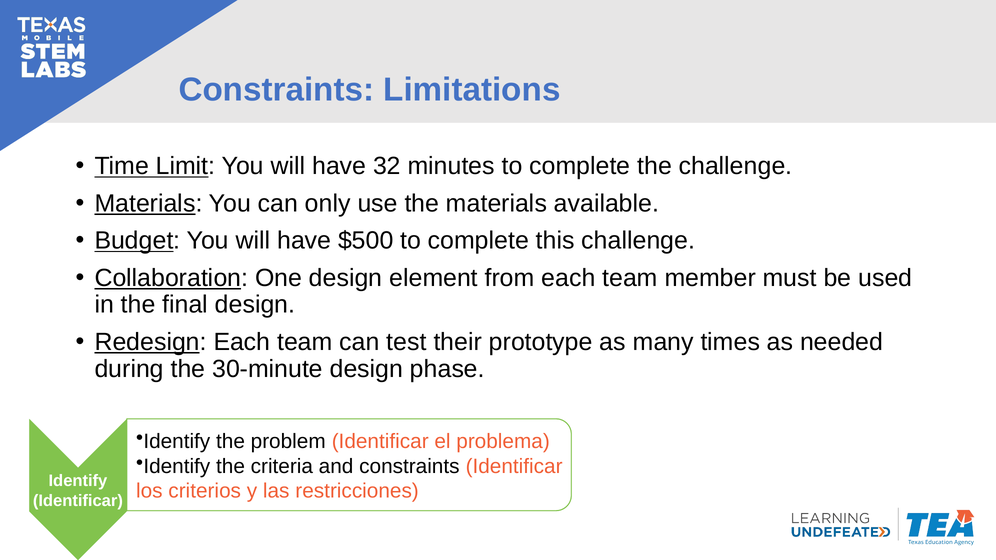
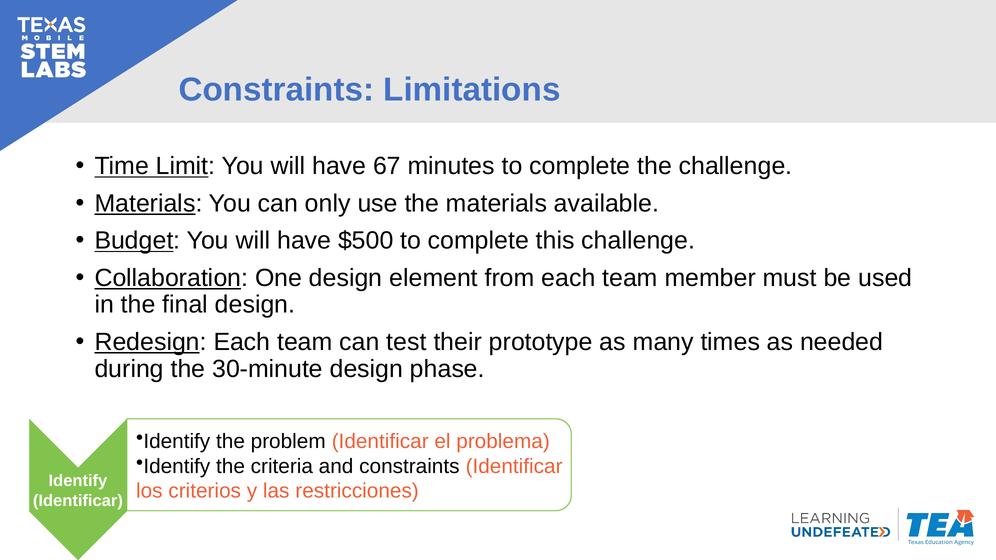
32: 32 -> 67 (387, 166)
